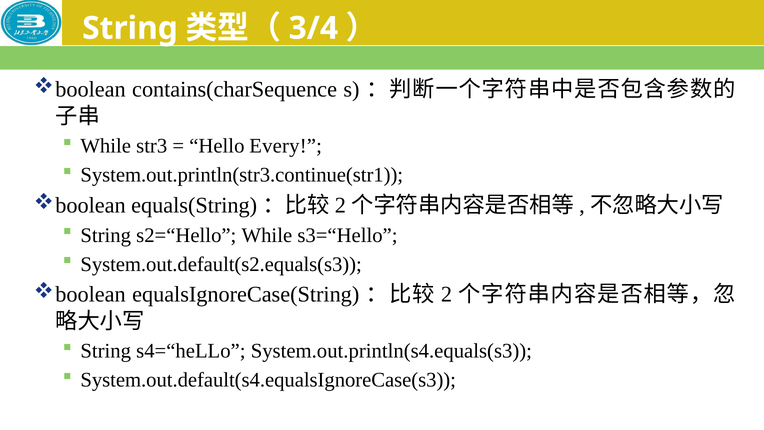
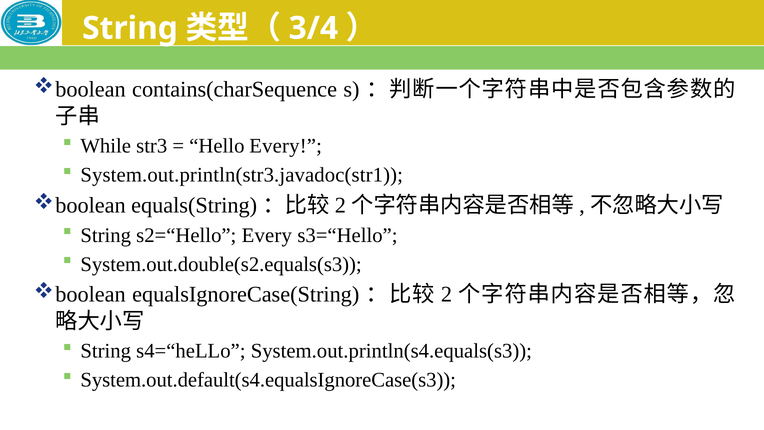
System.out.println(str3.continue(str1: System.out.println(str3.continue(str1 -> System.out.println(str3.javadoc(str1 (242, 175)
s2=“Hello While: While -> Every (267, 235)
System.out.default(s2.equals(s3: System.out.default(s2.equals(s3 -> System.out.double(s2.equals(s3 (221, 264)
